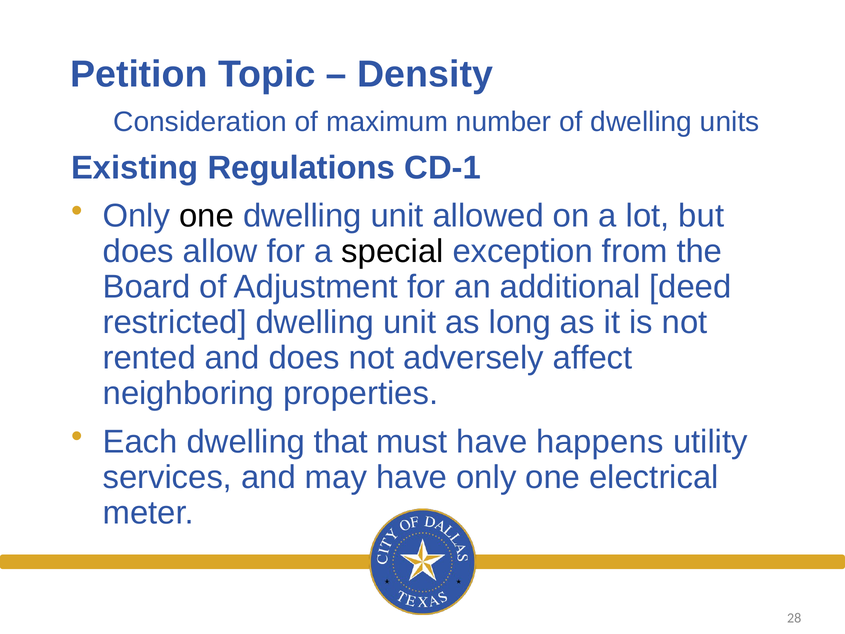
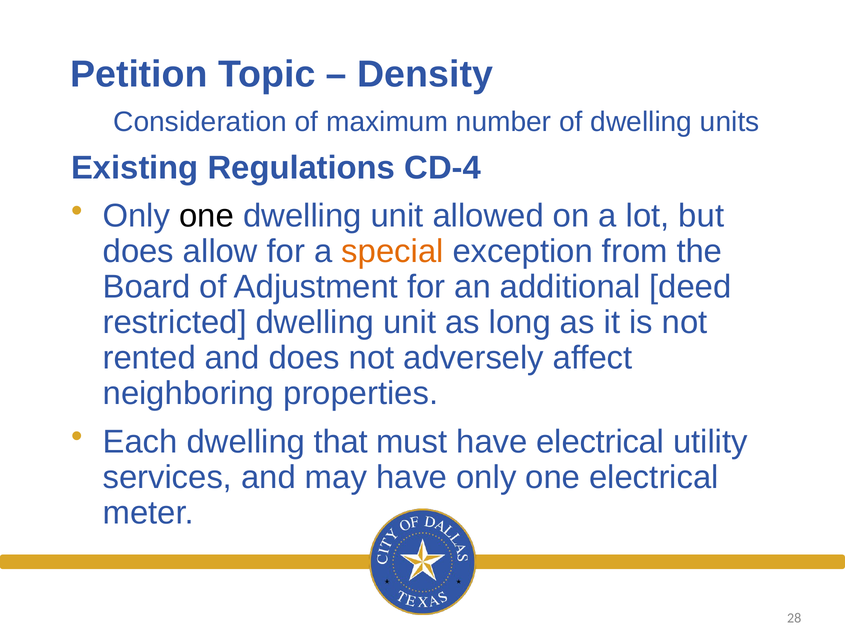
CD-1: CD-1 -> CD-4 (443, 168)
special colour: black -> orange (392, 252)
have happens: happens -> electrical (600, 442)
